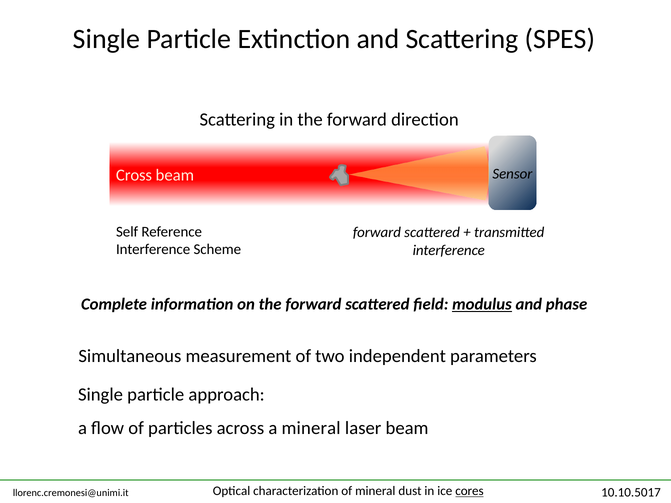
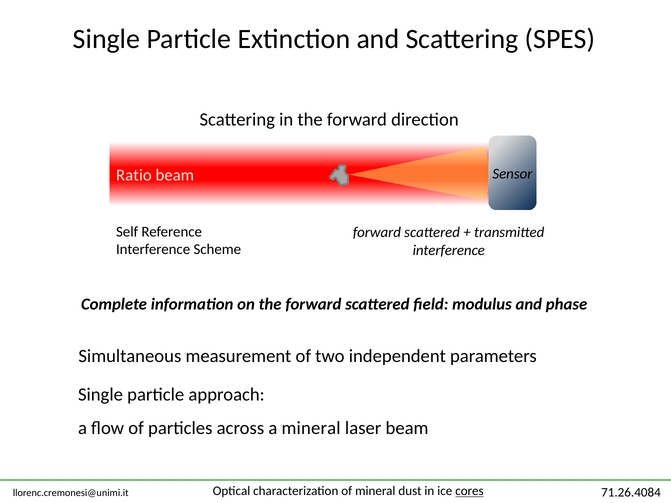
Cross: Cross -> Ratio (134, 175)
modulus underline: present -> none (482, 304)
10.10.5017: 10.10.5017 -> 71.26.4084 (631, 493)
